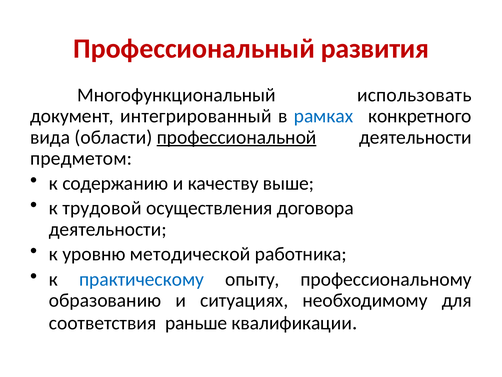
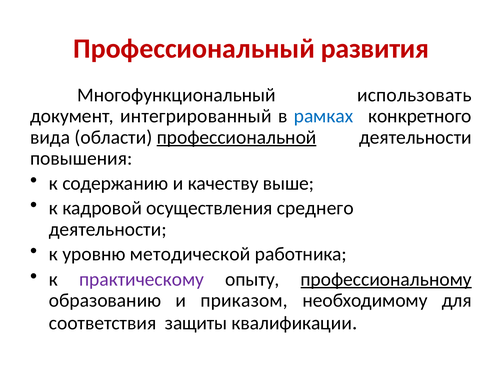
предметом: предметом -> повышения (81, 158)
трудовой: трудовой -> кадровой (102, 208)
договора: договора -> среднего (315, 208)
практическому colour: blue -> purple (142, 279)
профессиональному underline: none -> present (386, 279)
ситуациях: ситуациях -> приказом (244, 300)
раньше: раньше -> защиты (196, 322)
